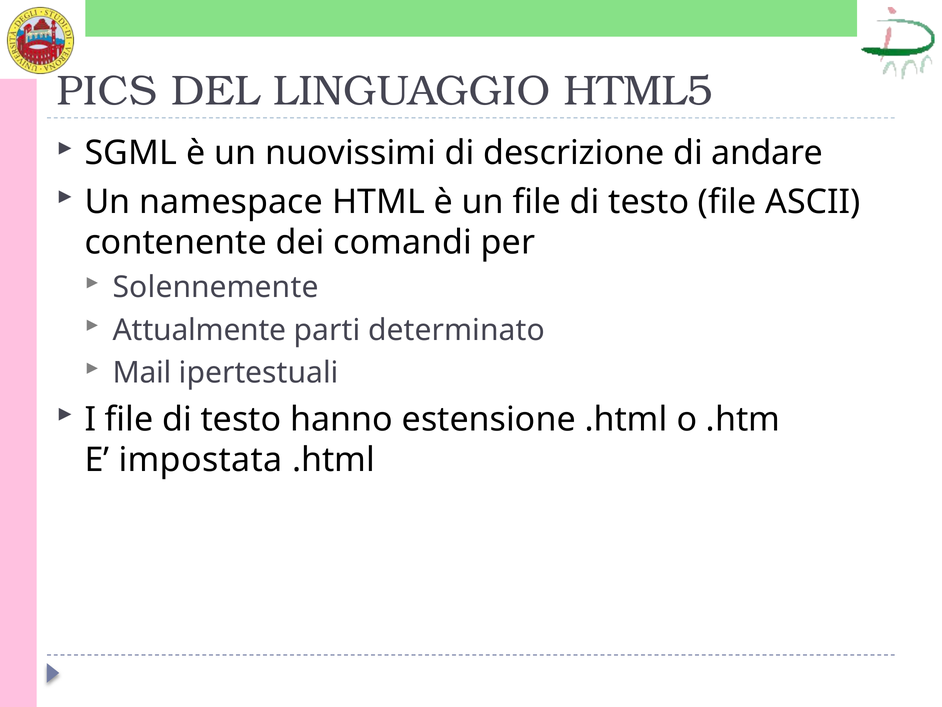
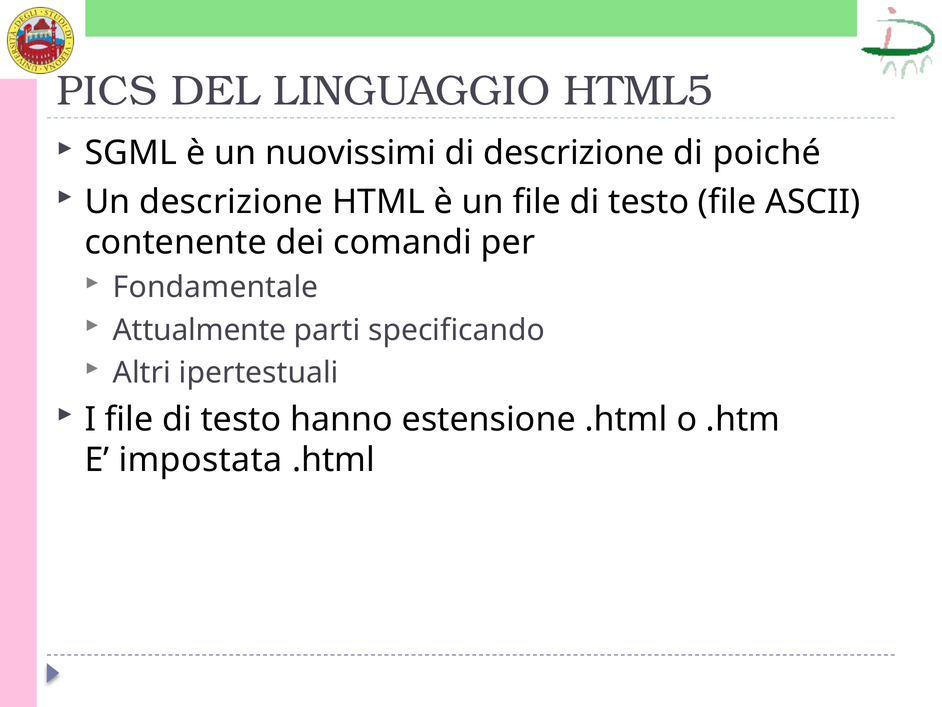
andare: andare -> poiché (767, 153)
Un namespace: namespace -> descrizione (231, 202)
Solennemente: Solennemente -> Fondamentale (216, 287)
determinato: determinato -> specificando (457, 330)
Mail: Mail -> Altri (142, 372)
